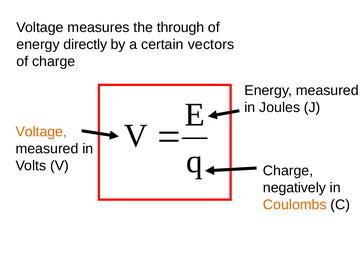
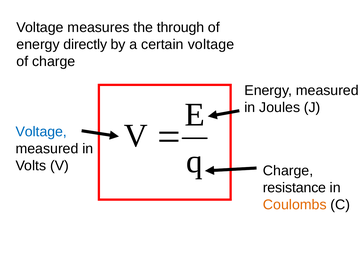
certain vectors: vectors -> voltage (211, 44)
Voltage colour: orange -> blue (41, 132)
negatively: negatively -> resistance (294, 188)
